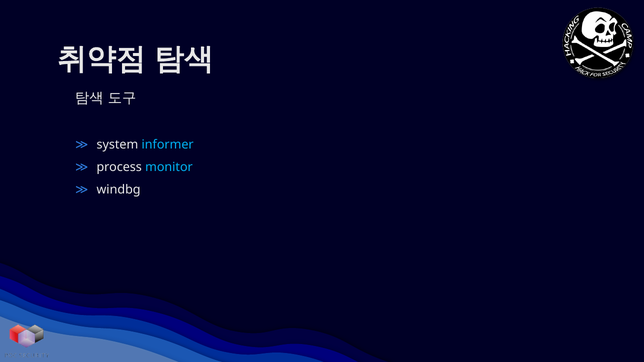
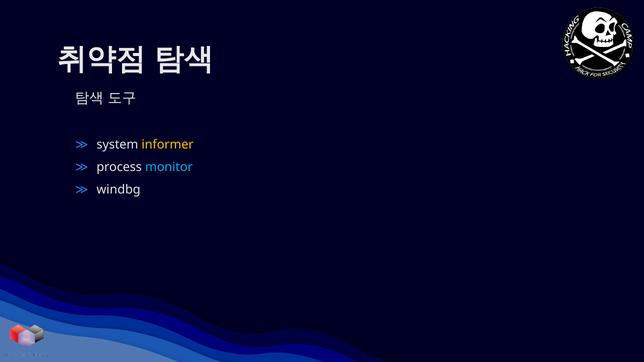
informer colour: light blue -> yellow (168, 145)
